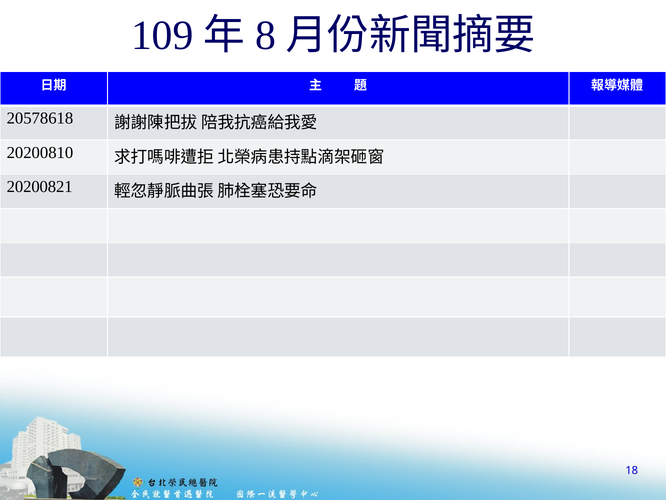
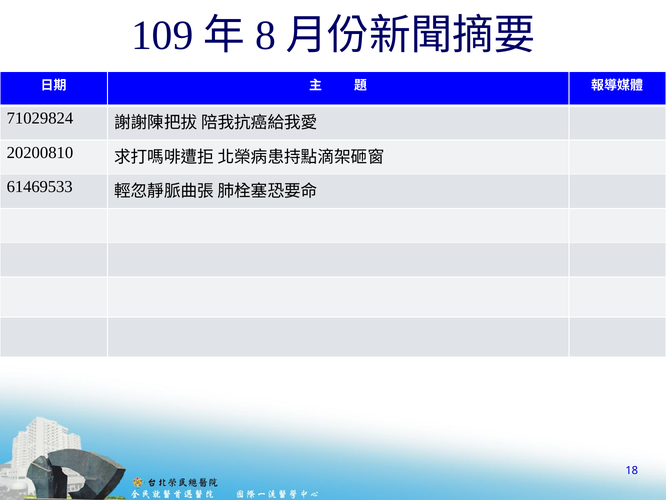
20578618: 20578618 -> 71029824 (40, 118)
20200821: 20200821 -> 61469533 (40, 187)
